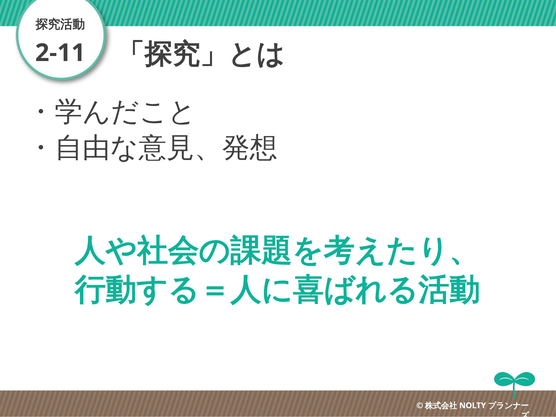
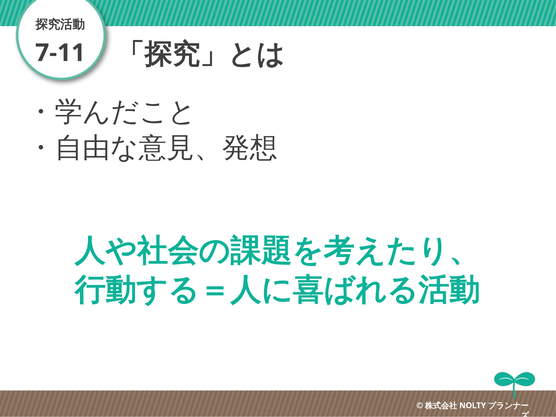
2-11: 2-11 -> 7-11 (60, 53)
